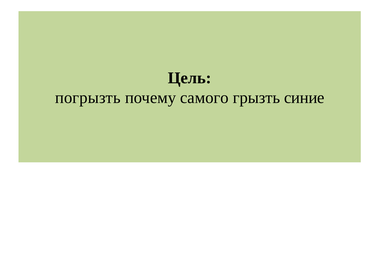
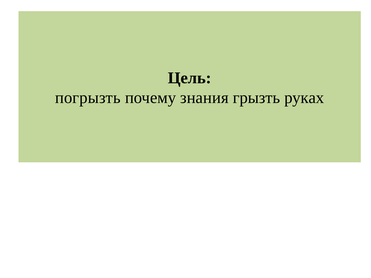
самого: самого -> знания (204, 98)
синие: синие -> руках (304, 98)
